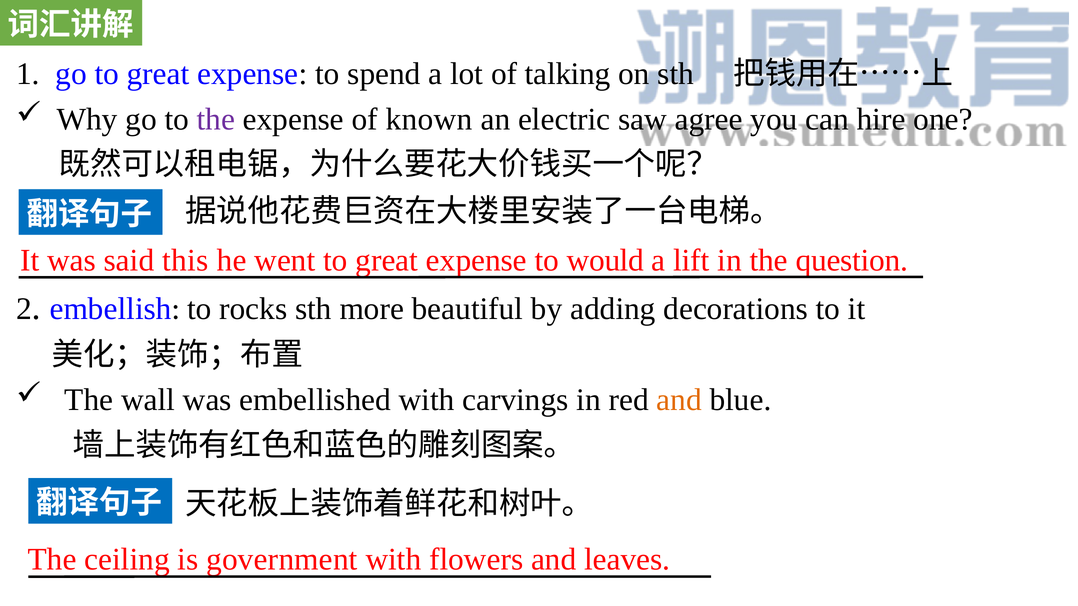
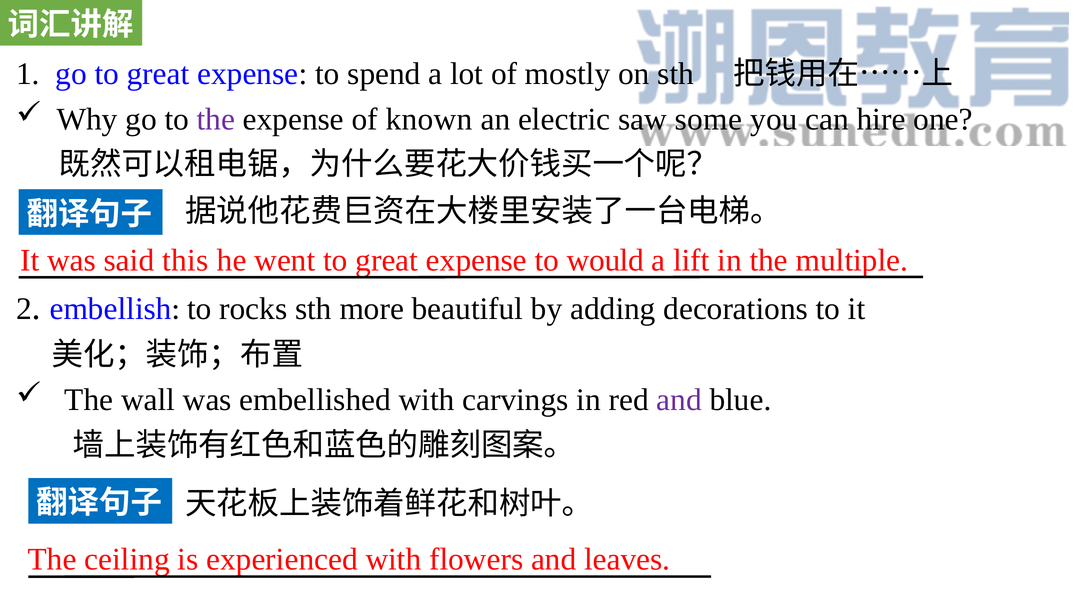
talking: talking -> mostly (568, 74)
agree: agree -> some (709, 119)
question: question -> multiple (852, 260)
and colour: orange -> purple (679, 400)
government: government -> experienced (282, 560)
